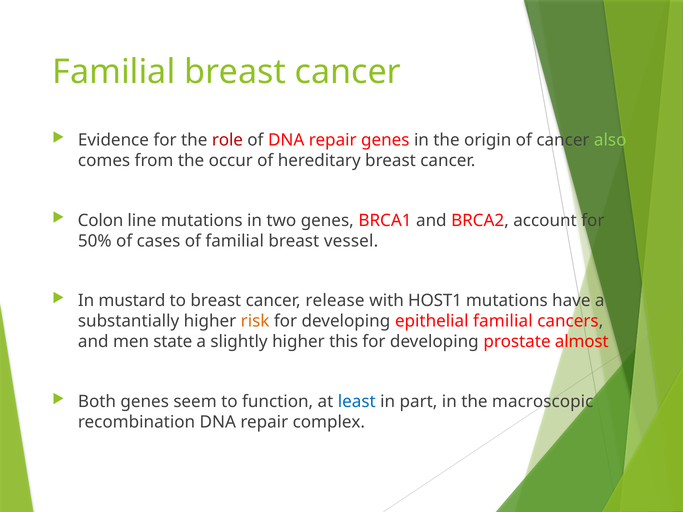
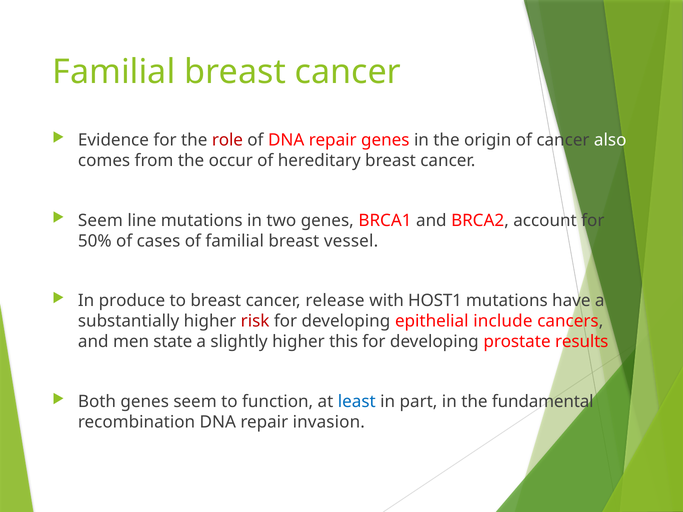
also colour: light green -> white (610, 140)
Colon: Colon -> Seem (100, 221)
mustard: mustard -> produce (132, 301)
risk colour: orange -> red (255, 321)
epithelial familial: familial -> include (503, 321)
almost: almost -> results (582, 342)
macroscopic: macroscopic -> fundamental (543, 402)
complex: complex -> invasion (329, 422)
